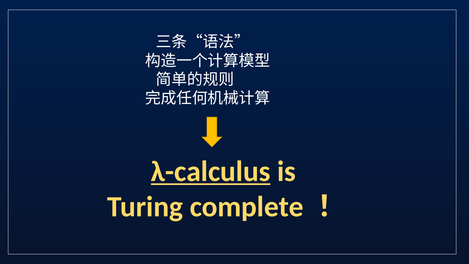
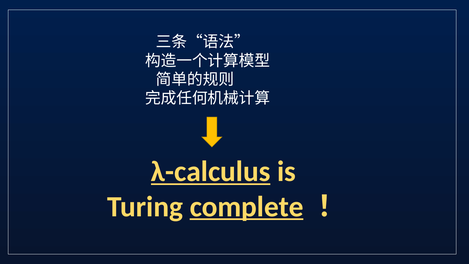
complete underline: none -> present (247, 207)
